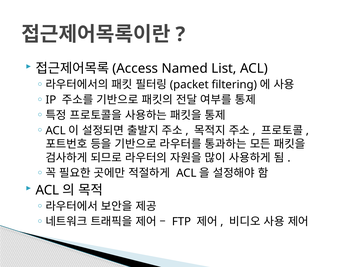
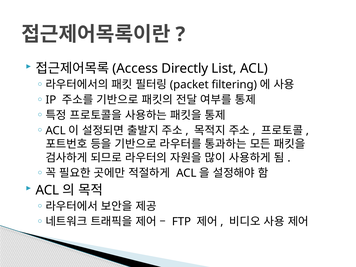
Named: Named -> Directly (185, 68)
